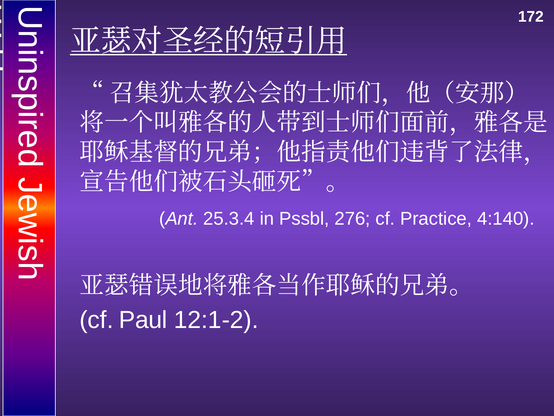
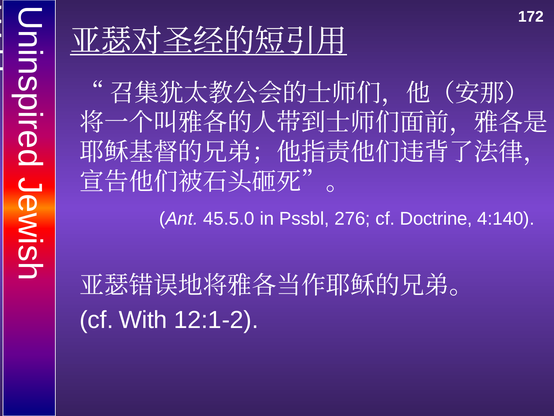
25.3.4: 25.3.4 -> 45.5.0 (229, 218)
Practice: Practice -> Doctrine (436, 218)
Paul: Paul -> With (143, 320)
